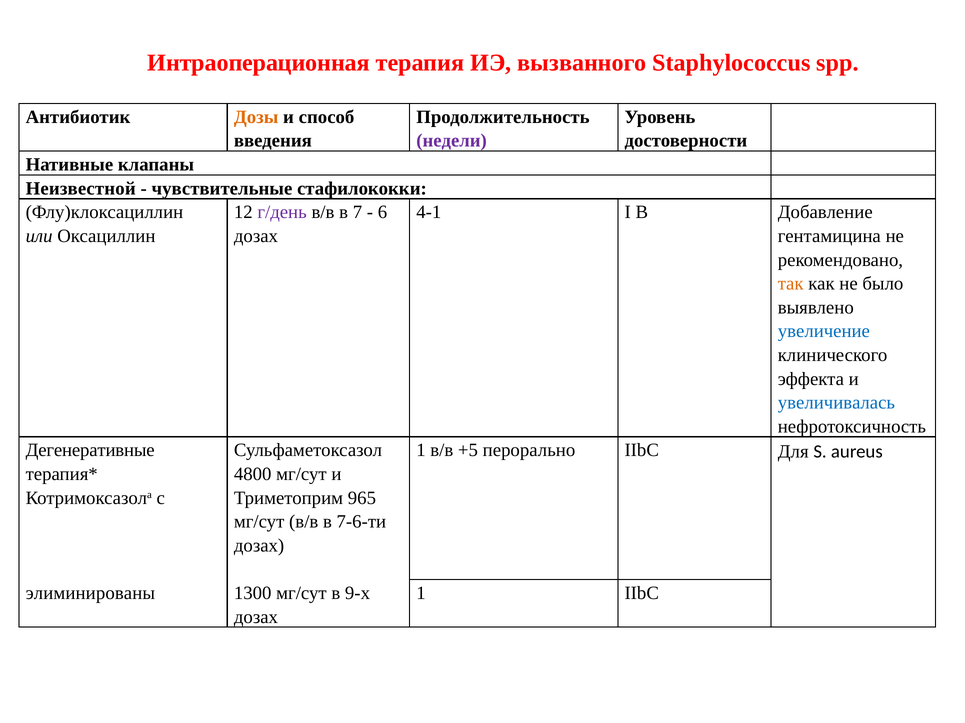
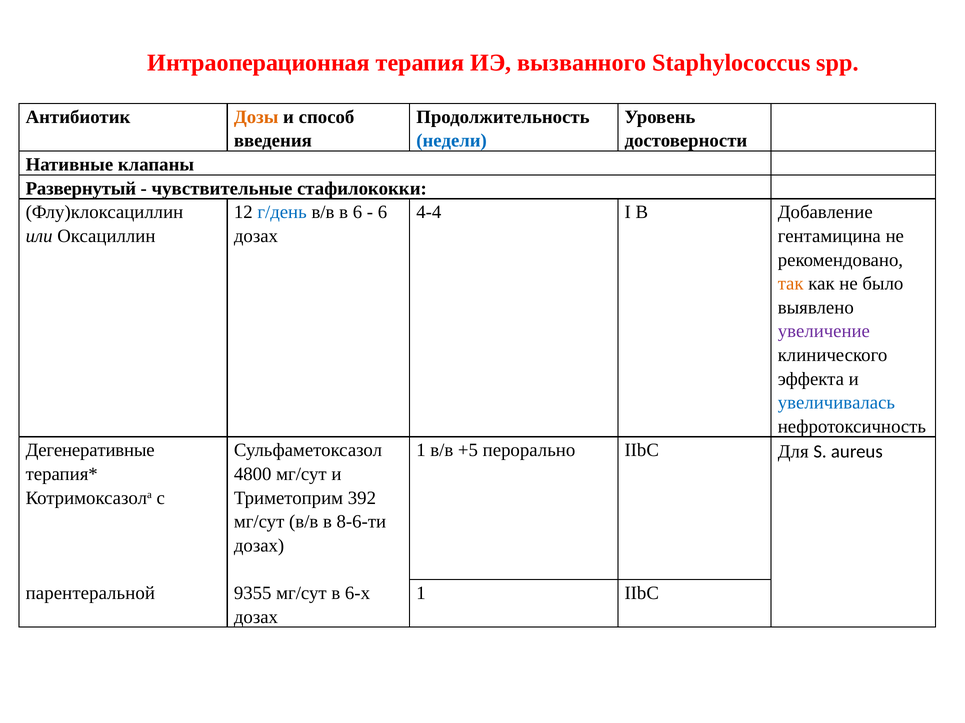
недели colour: purple -> blue (452, 141)
Неизвестной: Неизвестной -> Развернутый (81, 189)
г/день colour: purple -> blue (282, 212)
в 7: 7 -> 6 (358, 212)
4-1: 4-1 -> 4-4 (429, 212)
увеличение colour: blue -> purple (824, 332)
965: 965 -> 392 (362, 498)
7-6-ти: 7-6-ти -> 8-6-ти (361, 522)
элиминированы: элиминированы -> парентеральной (90, 594)
1300: 1300 -> 9355 (253, 594)
9-х: 9-х -> 6-х (357, 594)
